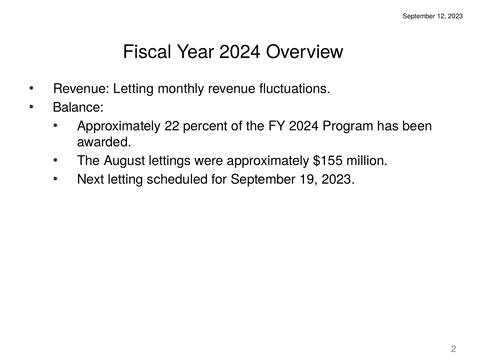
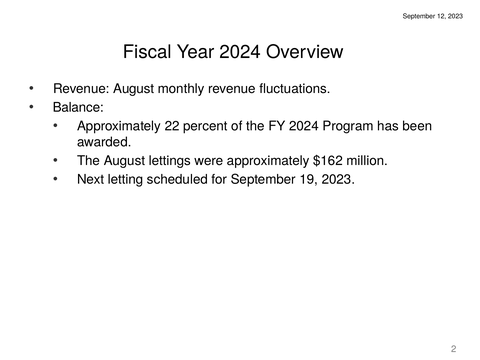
Revenue Letting: Letting -> August (134, 89)
$155: $155 -> $162 (328, 161)
